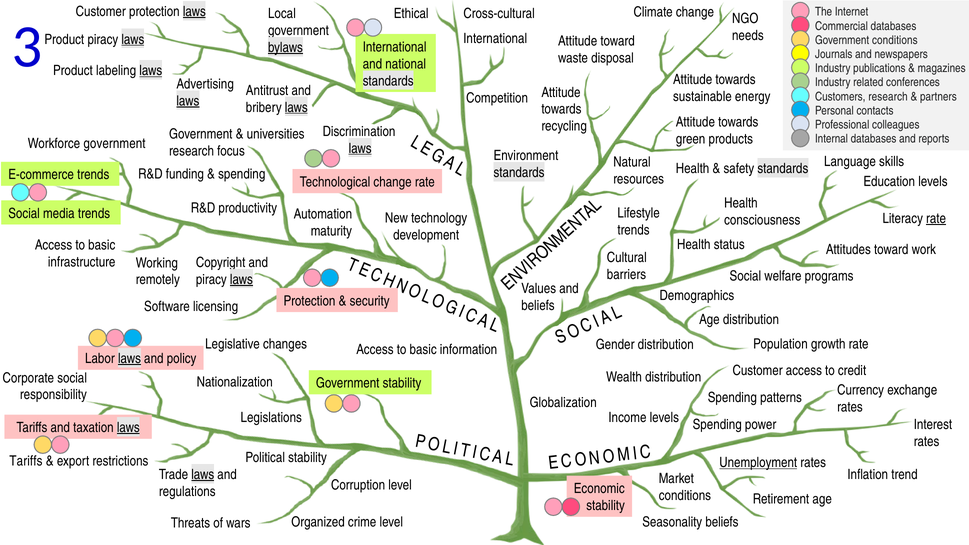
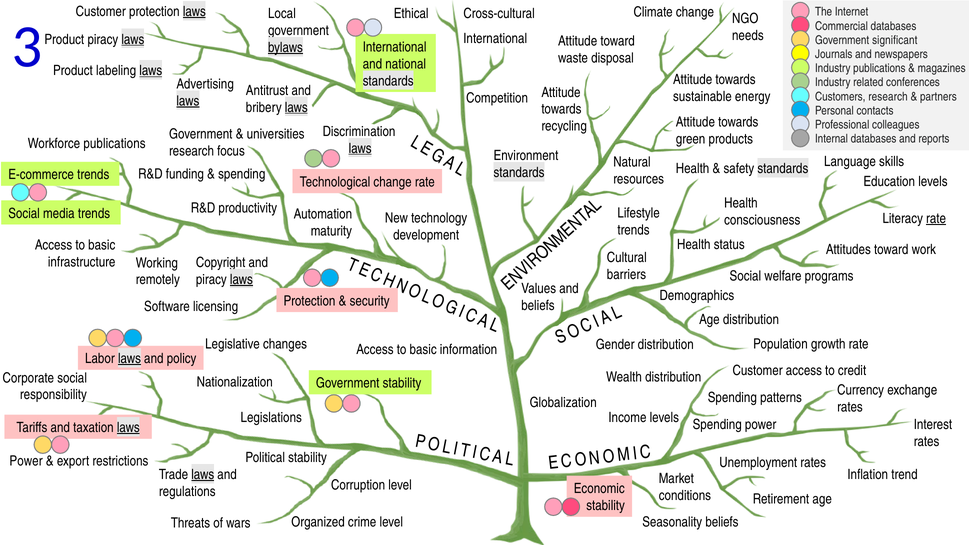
Government conditions: conditions -> significant (895, 40)
Workforce government: government -> publications (114, 144)
Tariffs: Tariffs -> Power (26, 461)
Unemployment underline: present -> none (758, 463)
